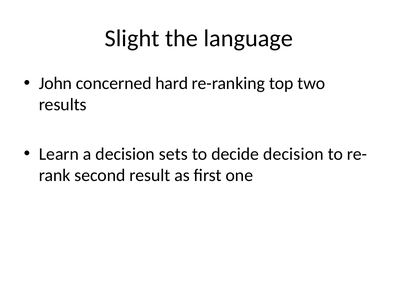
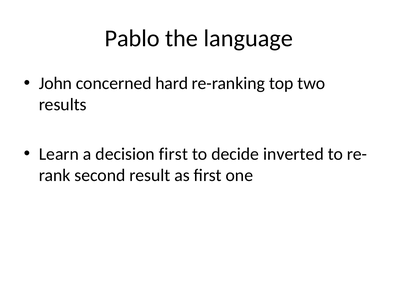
Slight: Slight -> Pablo (132, 39)
decision sets: sets -> first (173, 154)
decide decision: decision -> inverted (293, 154)
